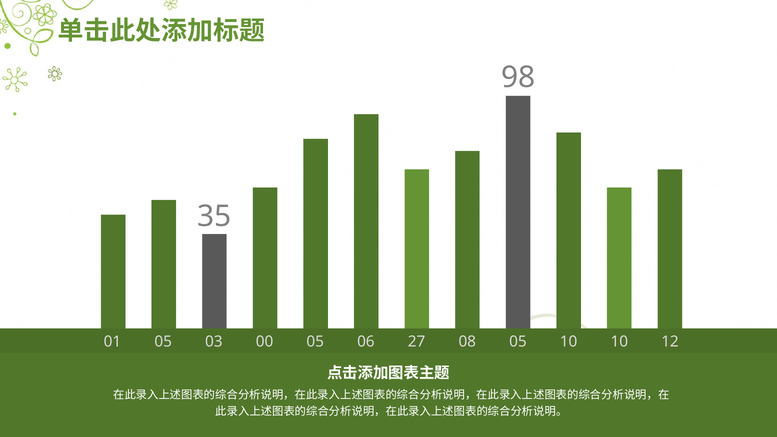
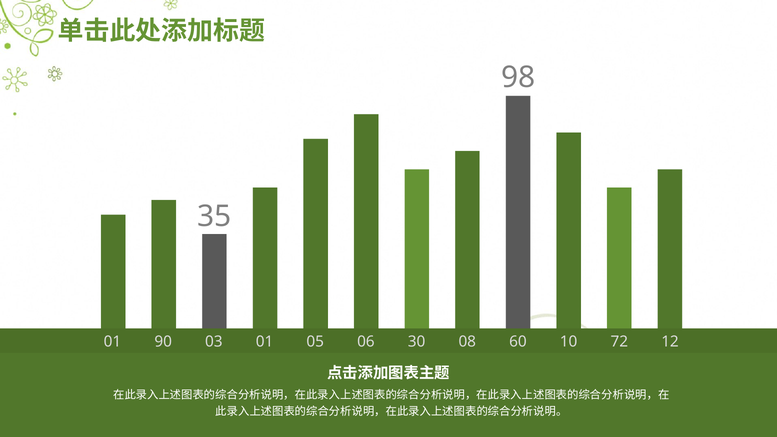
01 05: 05 -> 90 (163, 342)
03 00: 00 -> 01 (265, 342)
27: 27 -> 30 (417, 342)
08 05: 05 -> 60 (518, 342)
10 10: 10 -> 72 (619, 342)
